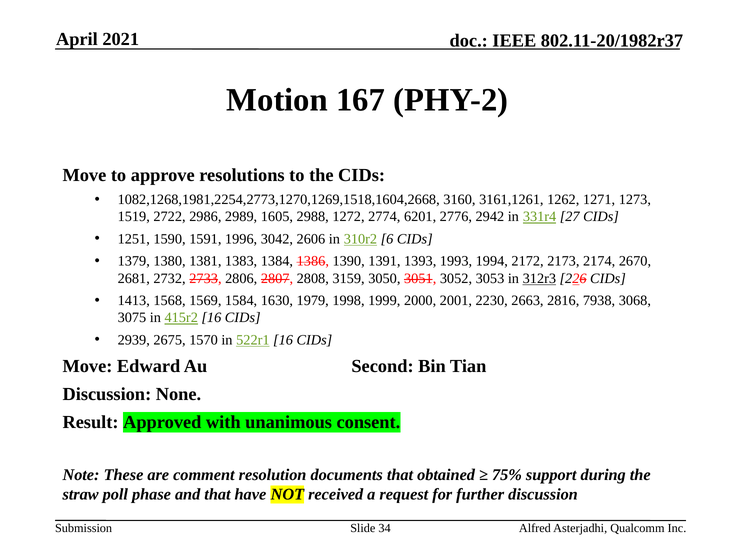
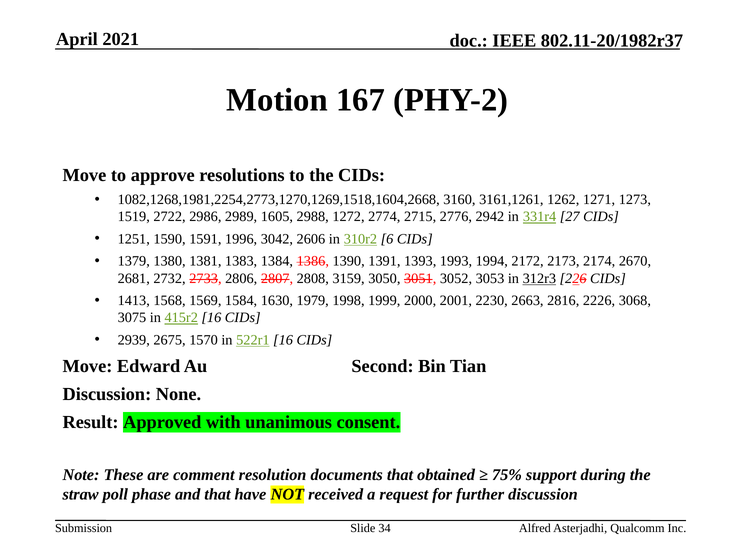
6201: 6201 -> 2715 (420, 217)
7938: 7938 -> 2226 (599, 301)
